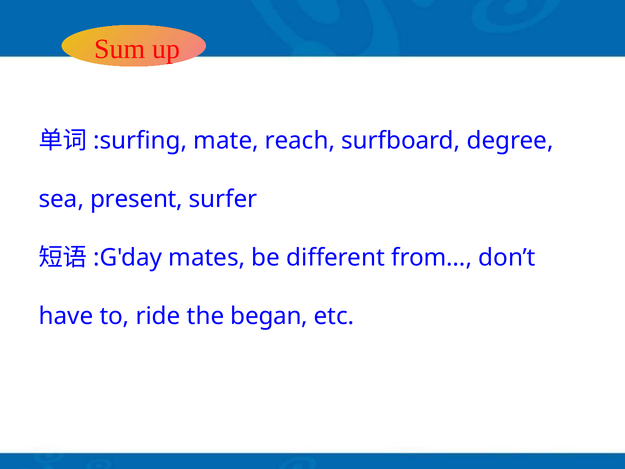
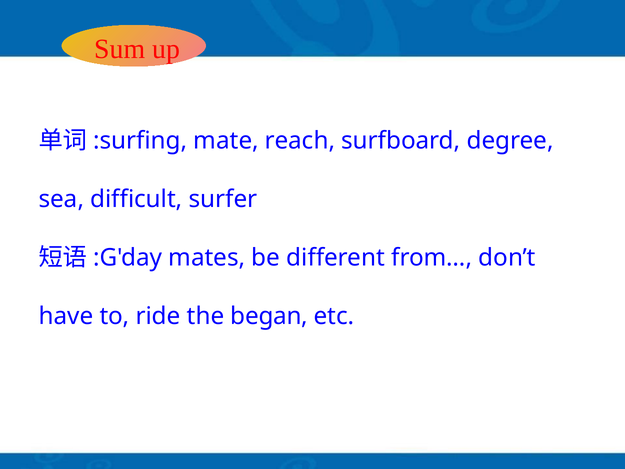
present: present -> difficult (136, 199)
